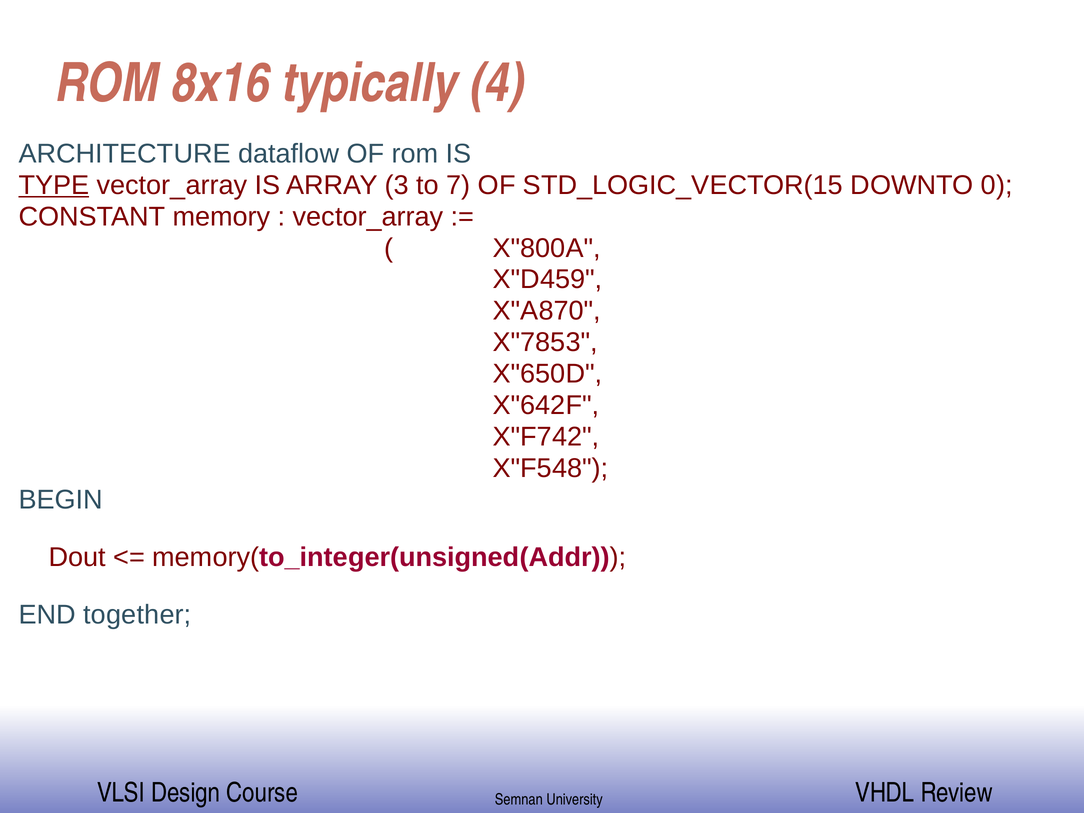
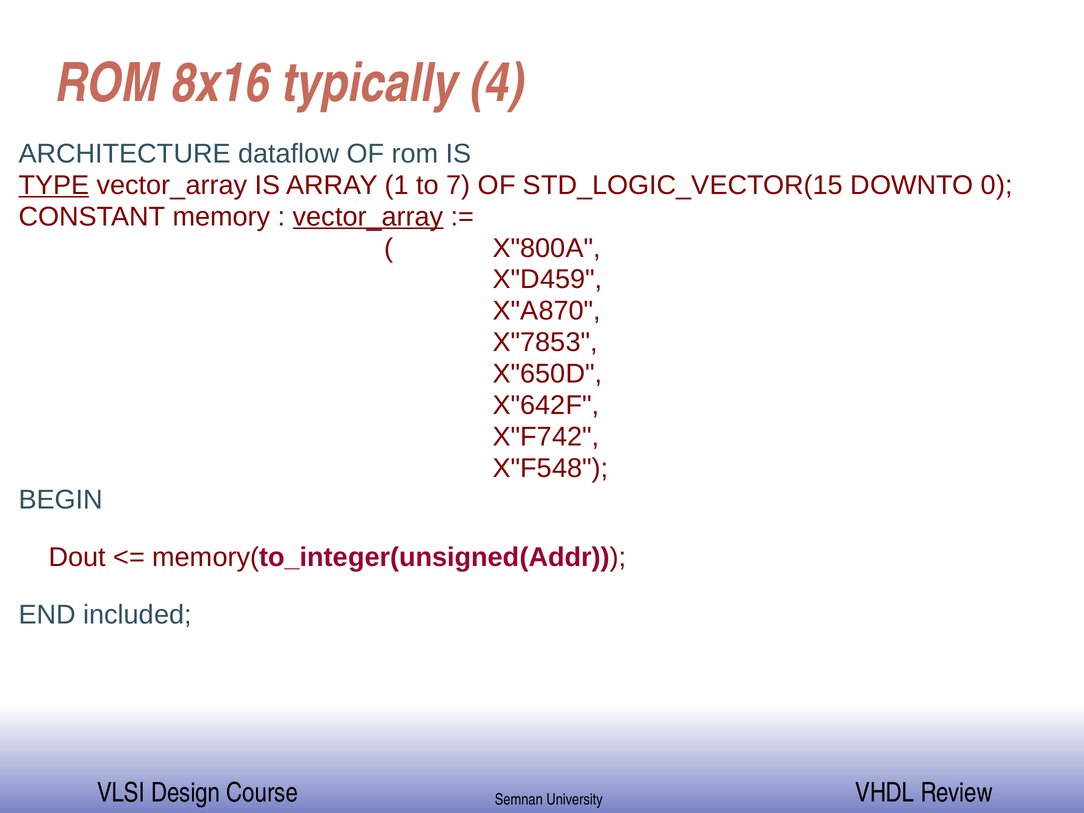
3: 3 -> 1 (397, 185)
vector_array underline: none -> present (368, 217)
together: together -> included (137, 615)
